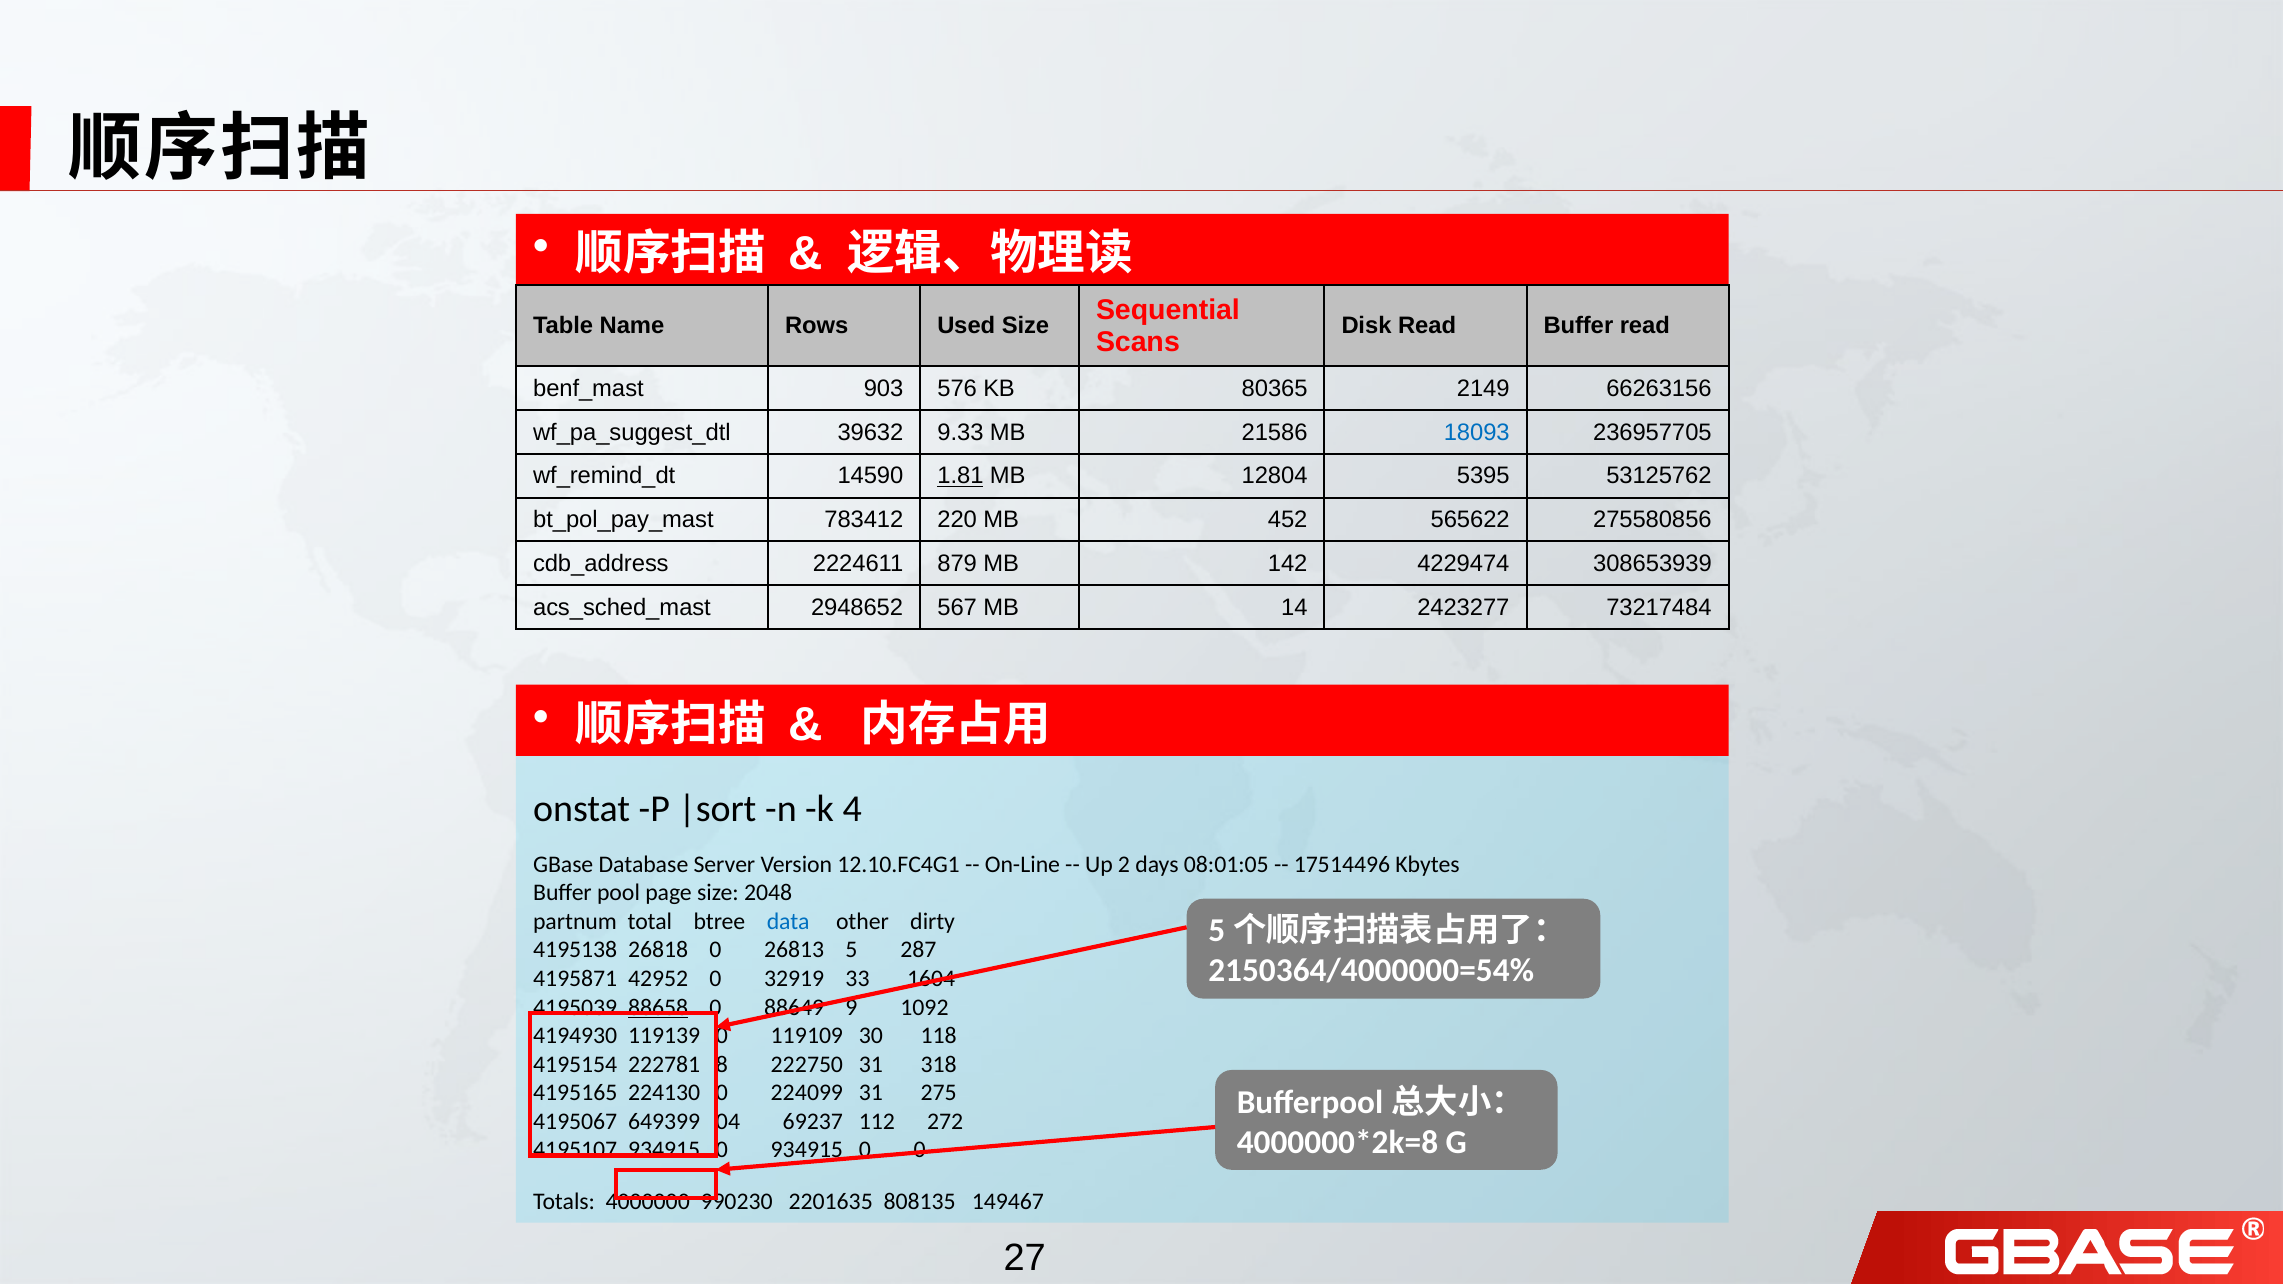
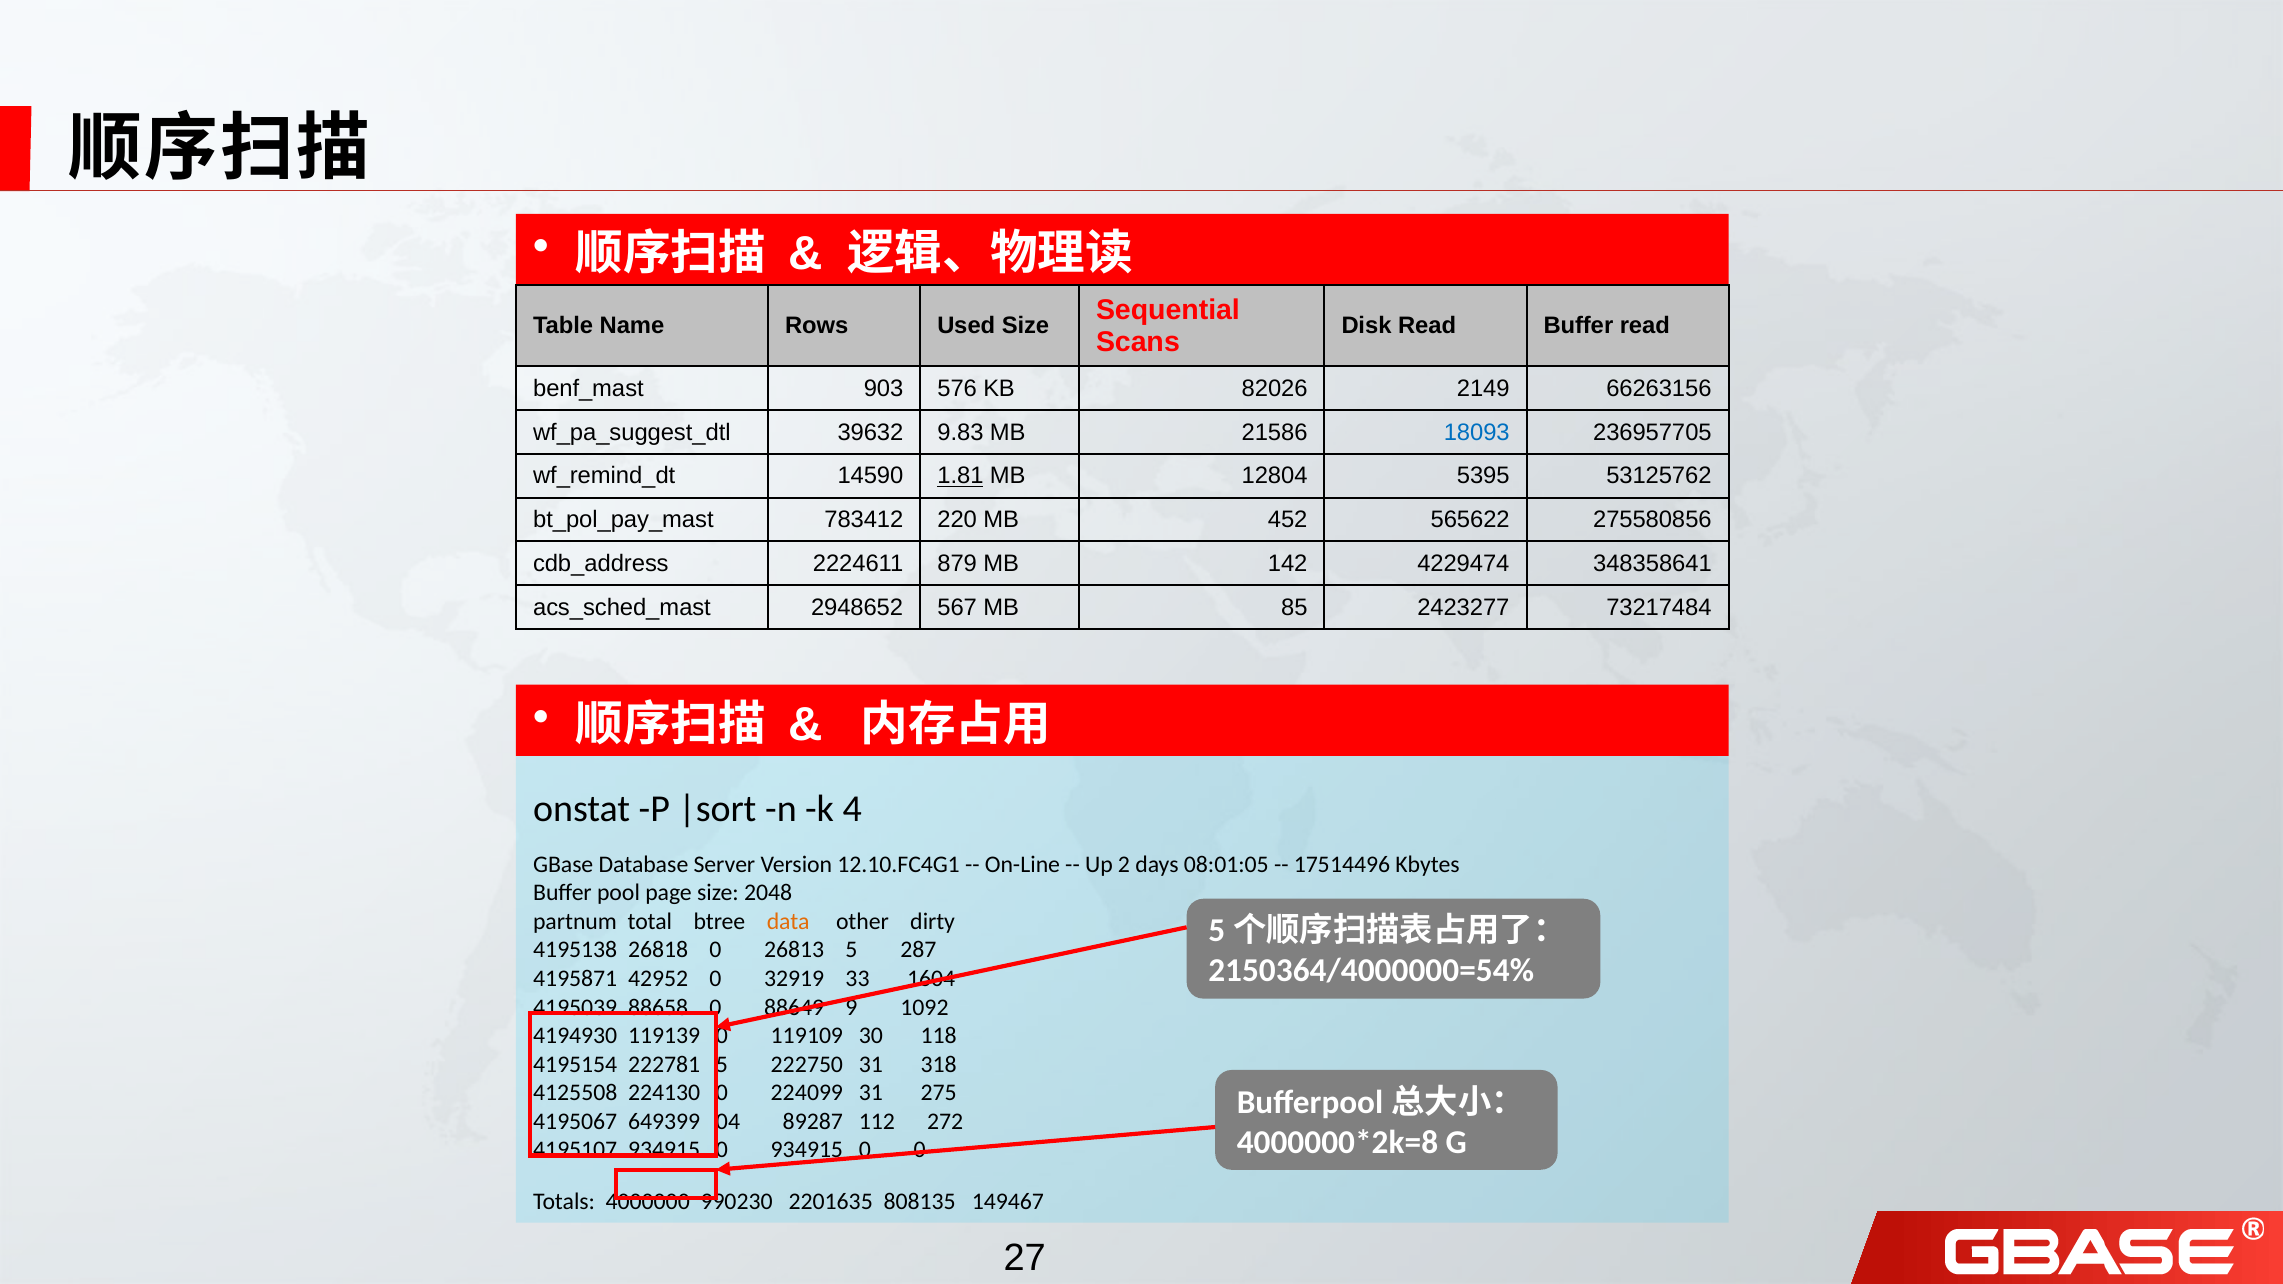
80365: 80365 -> 82026 (1275, 389)
9.33: 9.33 -> 9.83 (960, 432)
308653939: 308653939 -> 348358641 (1652, 564)
14: 14 -> 85 (1294, 607)
data colour: blue -> orange (788, 922)
88658 underline: present -> none (658, 1007)
222781 8: 8 -> 5 (722, 1065)
4195165: 4195165 -> 4125508 (575, 1093)
69237: 69237 -> 89287 (813, 1122)
